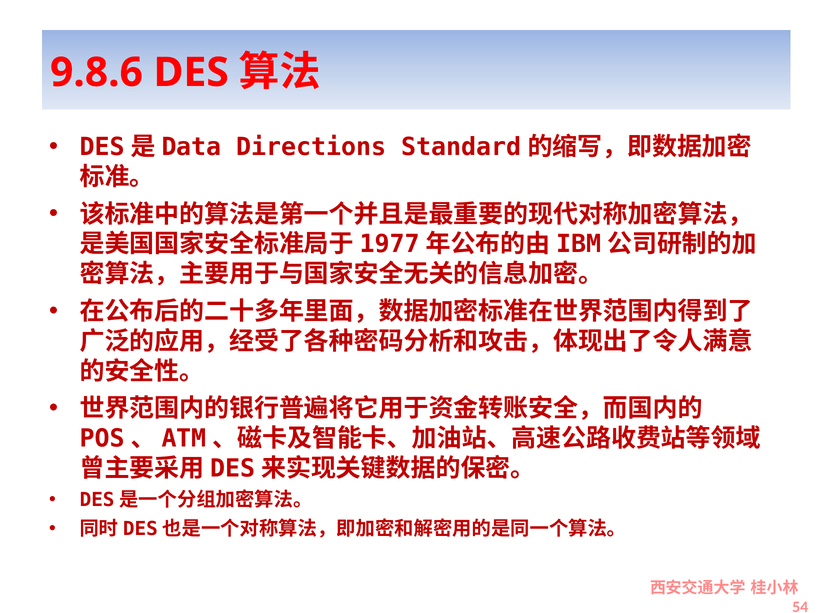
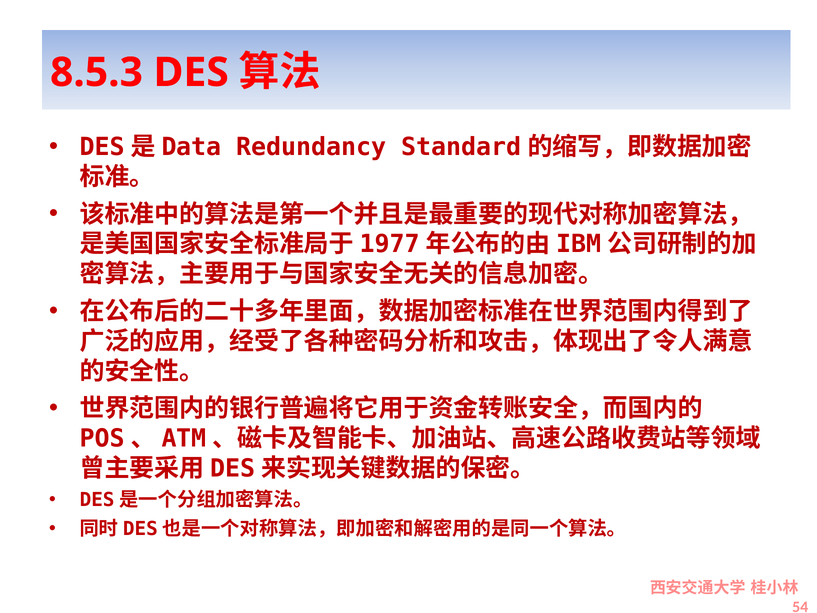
9.8.6: 9.8.6 -> 8.5.3 (96, 72)
Directions: Directions -> Redundancy (311, 147)
